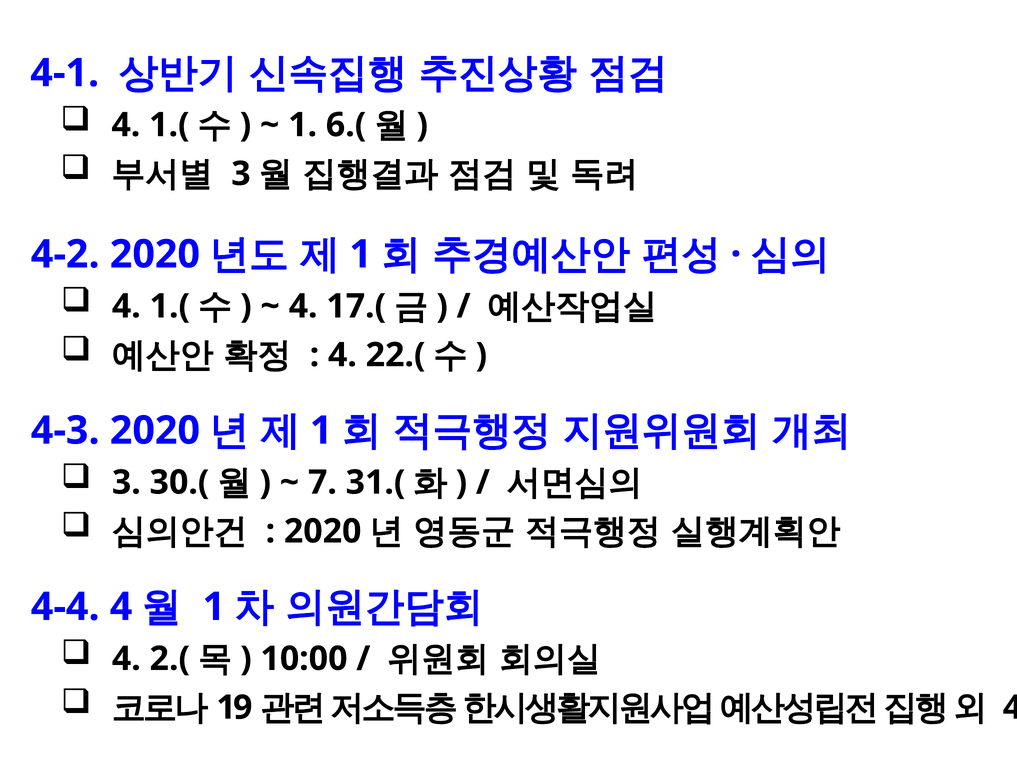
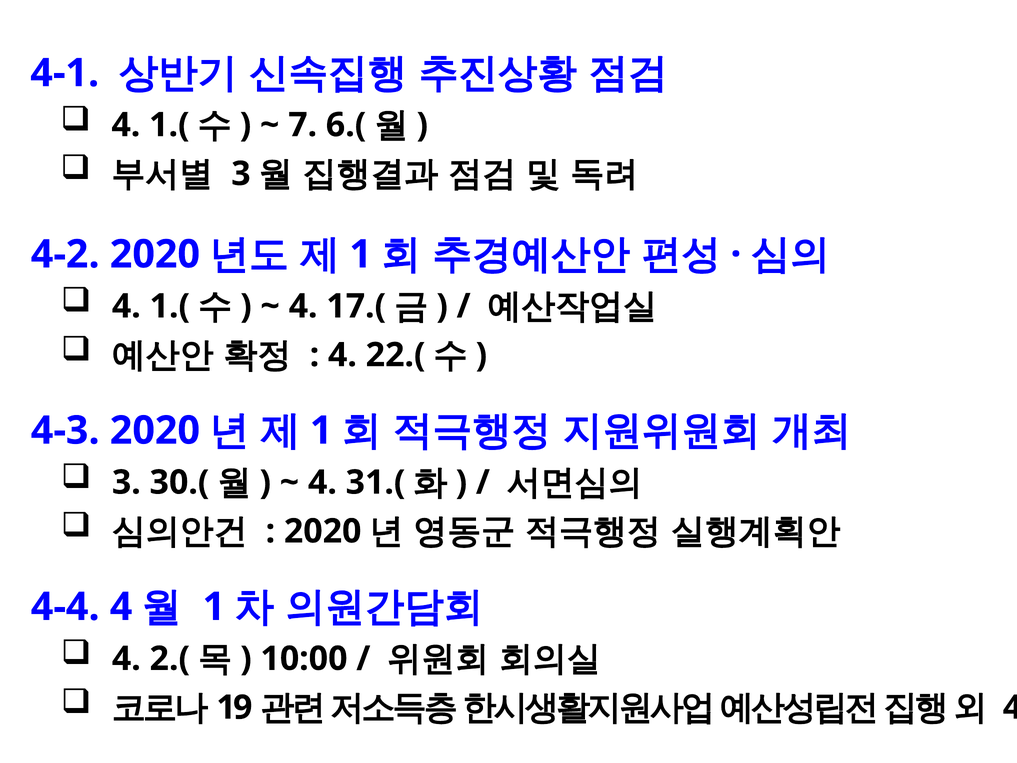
1: 1 -> 7 (303, 125)
7: 7 -> 4 (322, 482)
